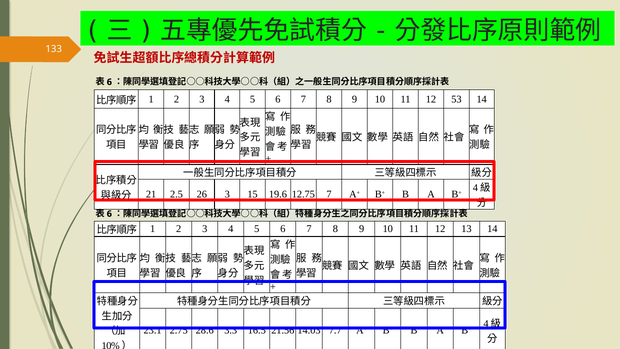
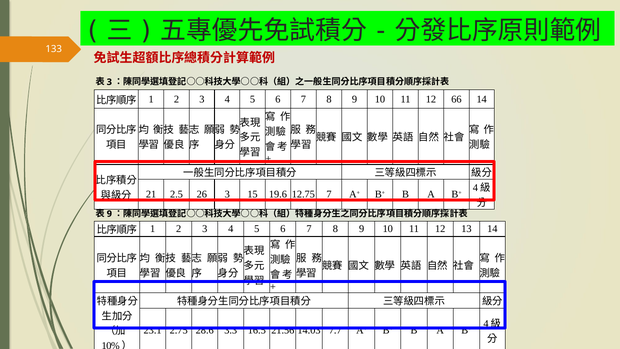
6: 6 -> 3 (109, 82)
53: 53 -> 66 (457, 99)
6: 6 -> 9 (109, 214)
